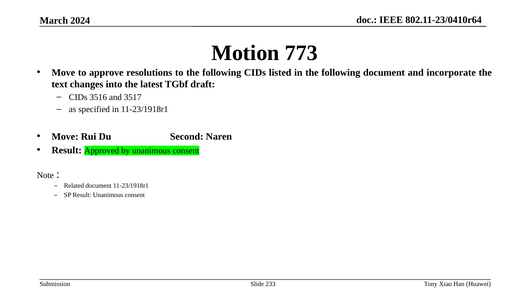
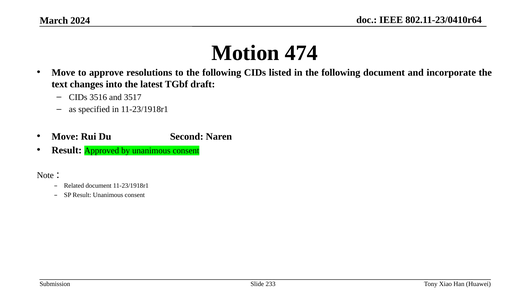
773: 773 -> 474 (301, 53)
